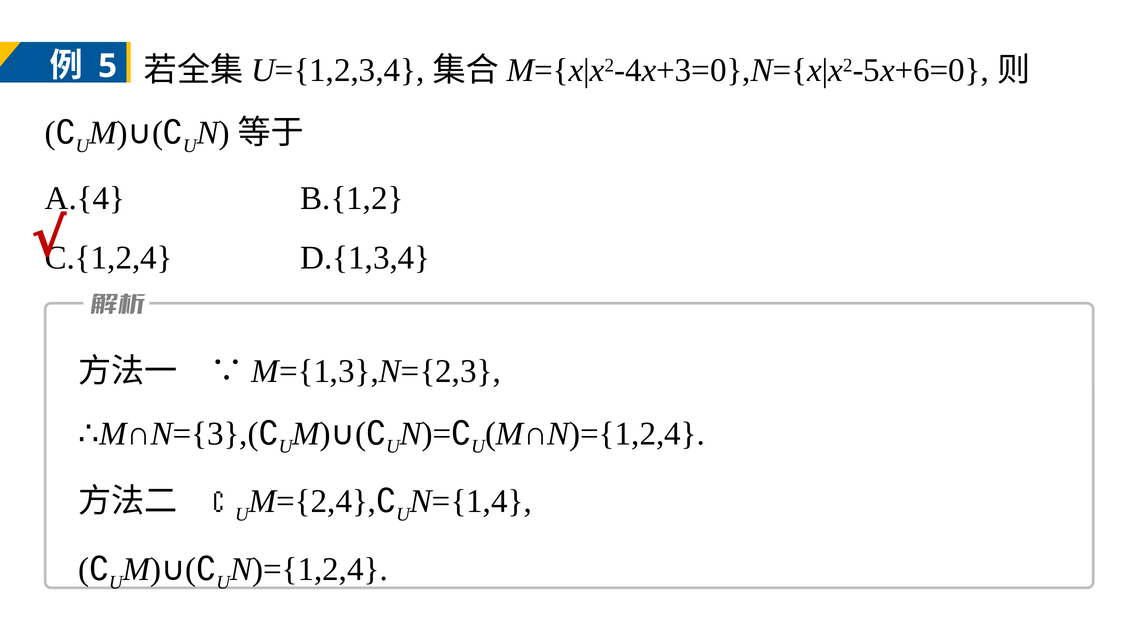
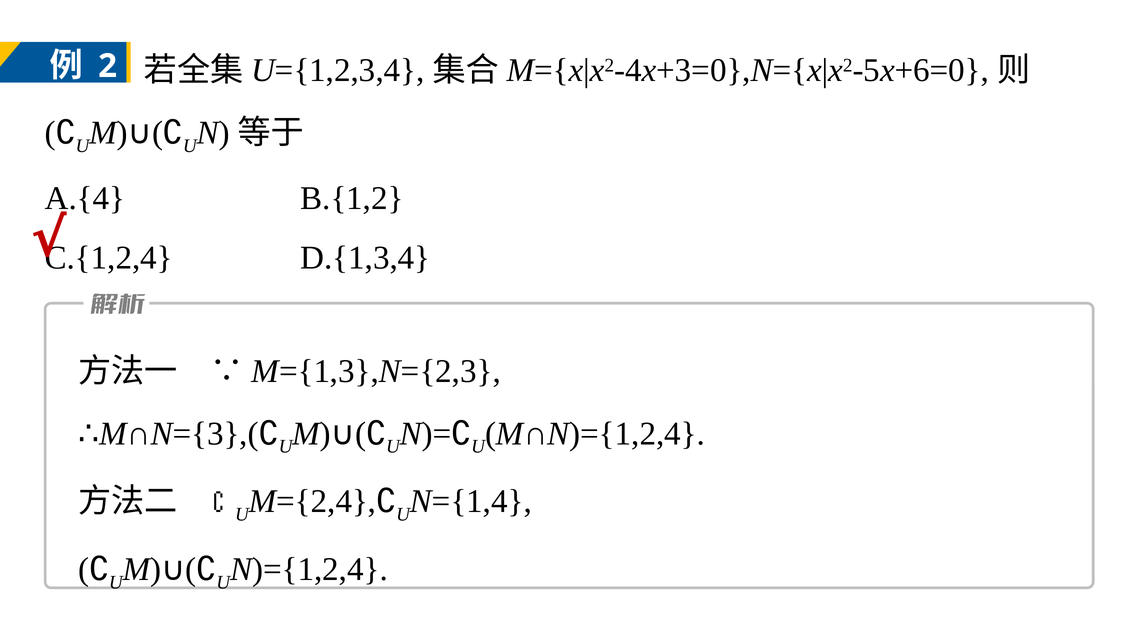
5: 5 -> 2 (108, 66)
